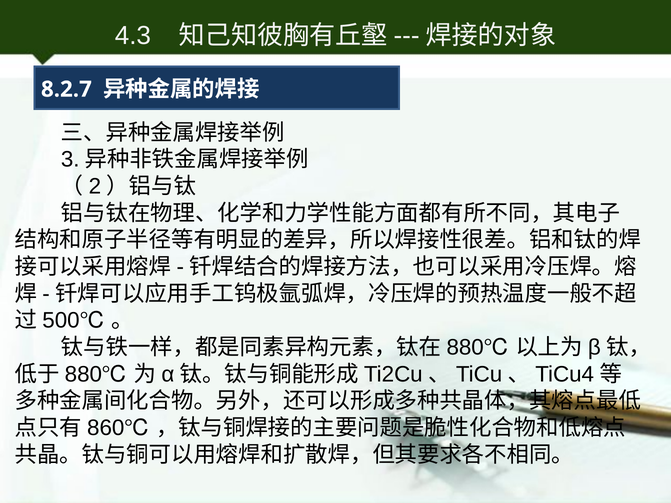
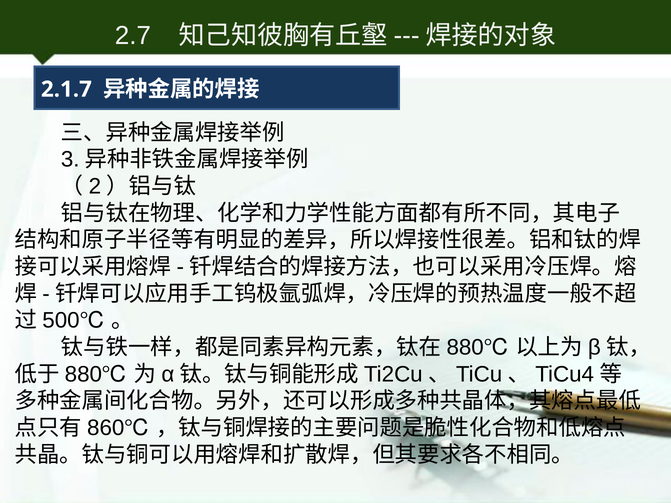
4.3: 4.3 -> 2.7 (133, 36)
8.2.7: 8.2.7 -> 2.1.7 (66, 89)
